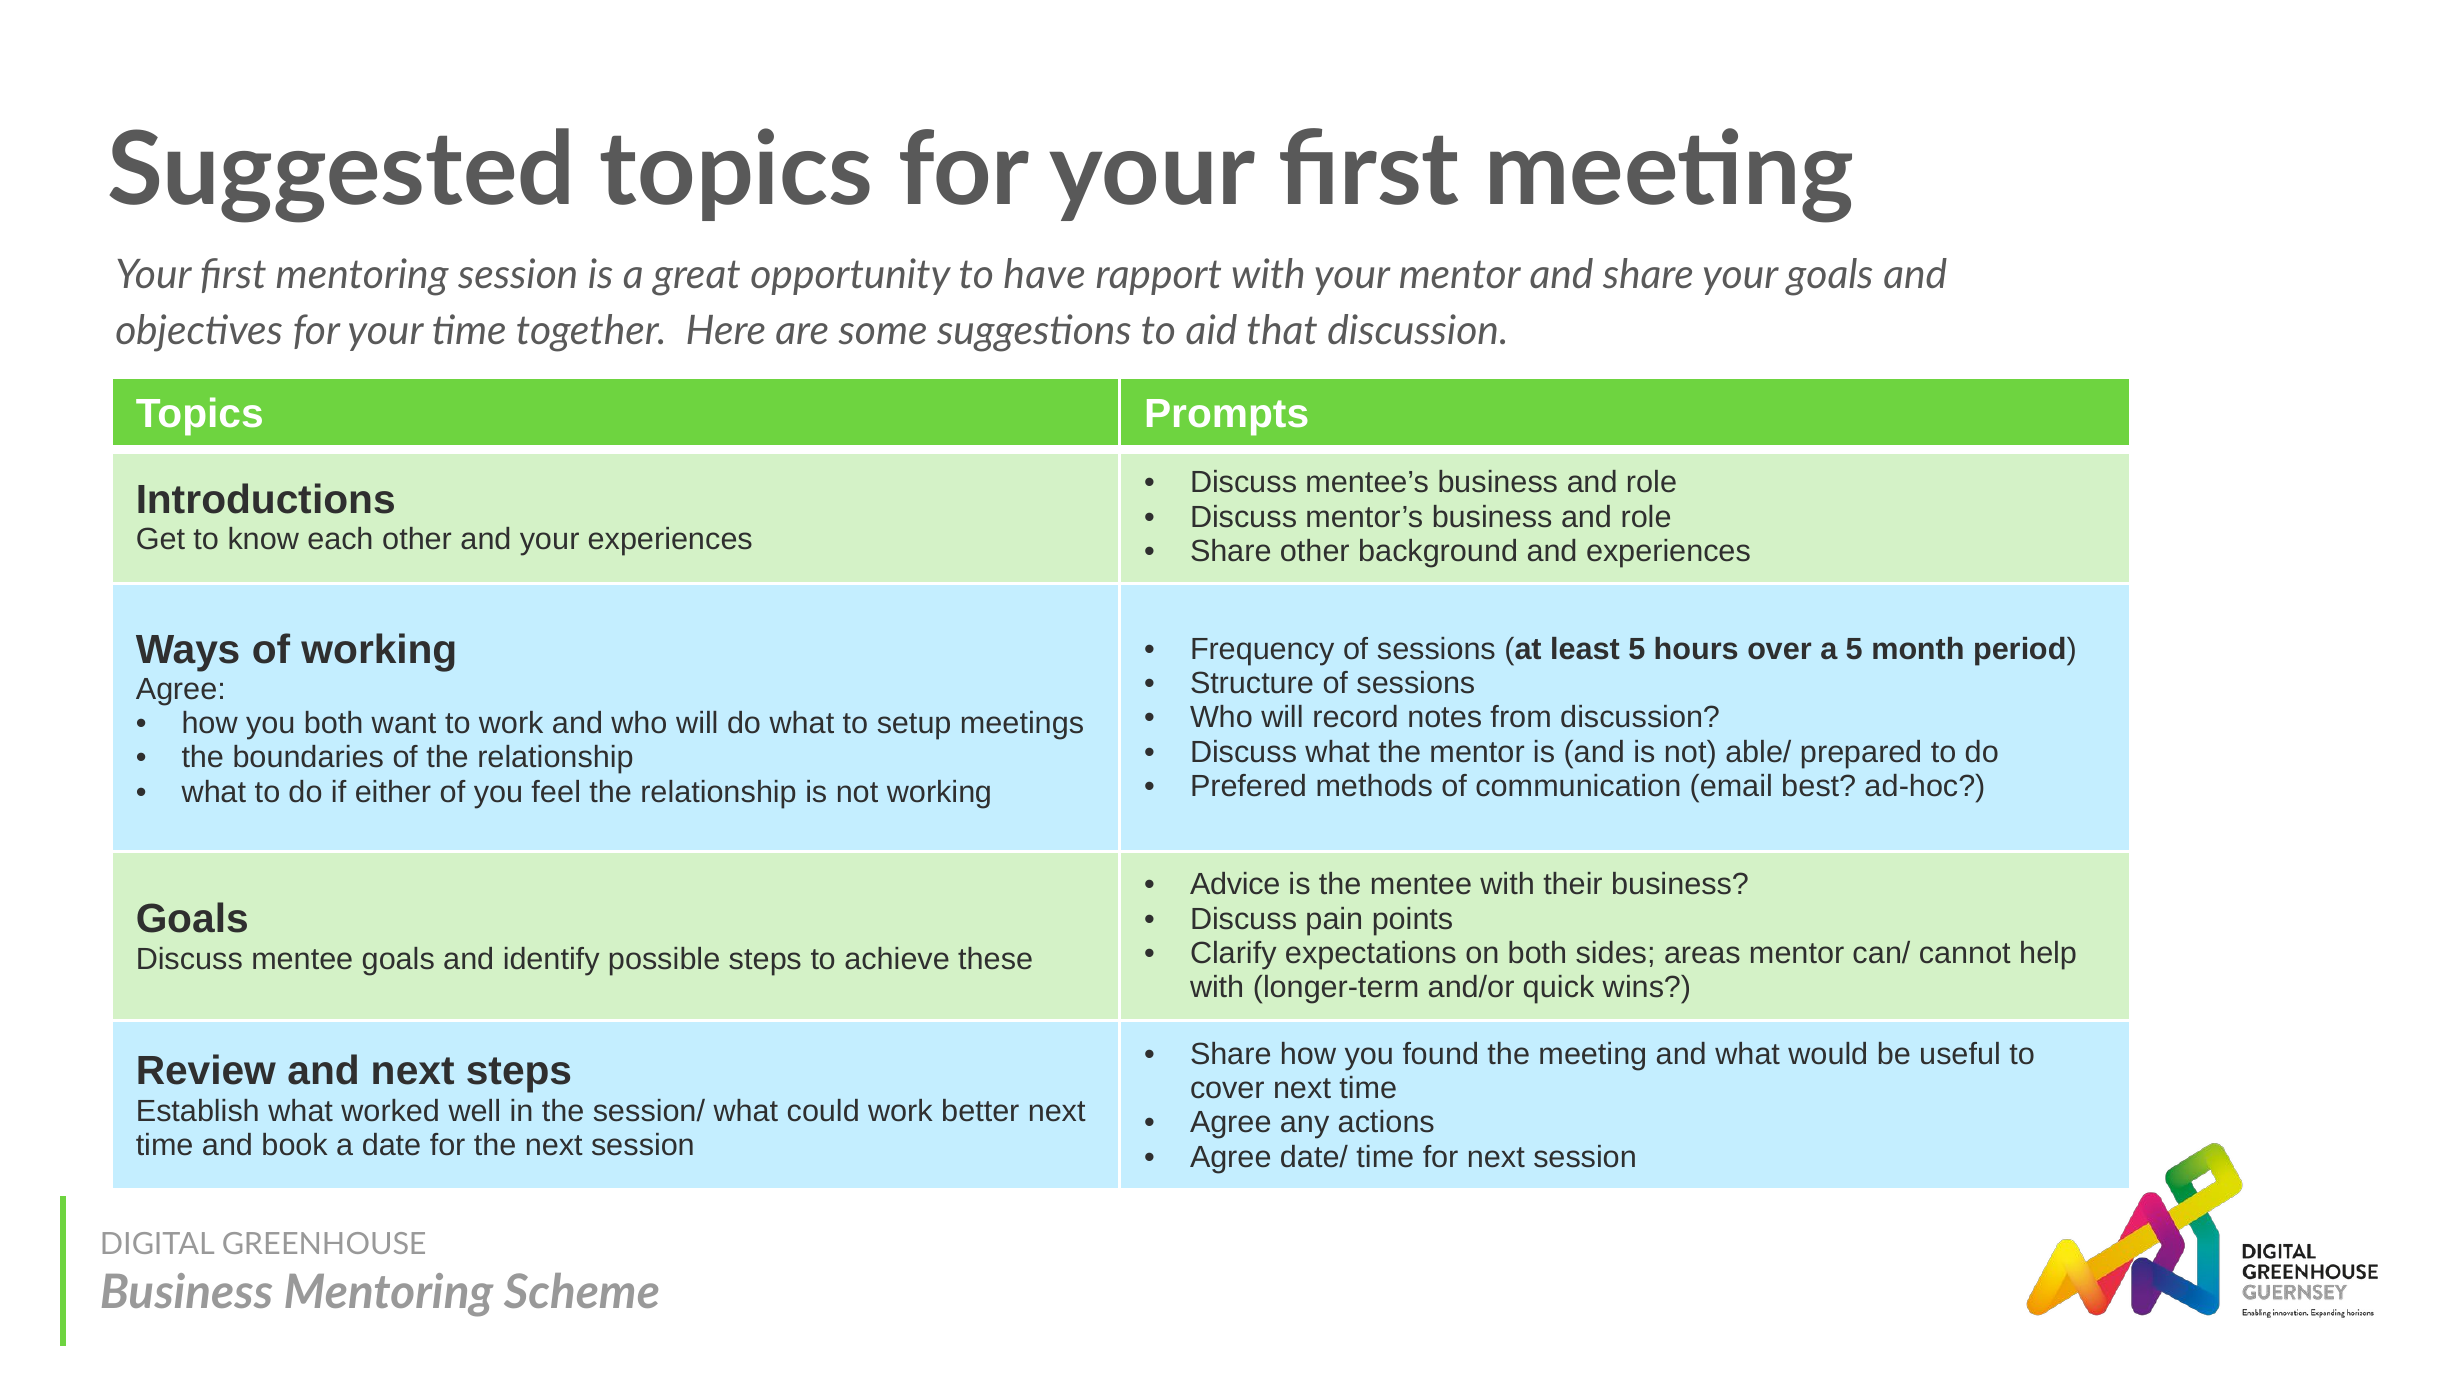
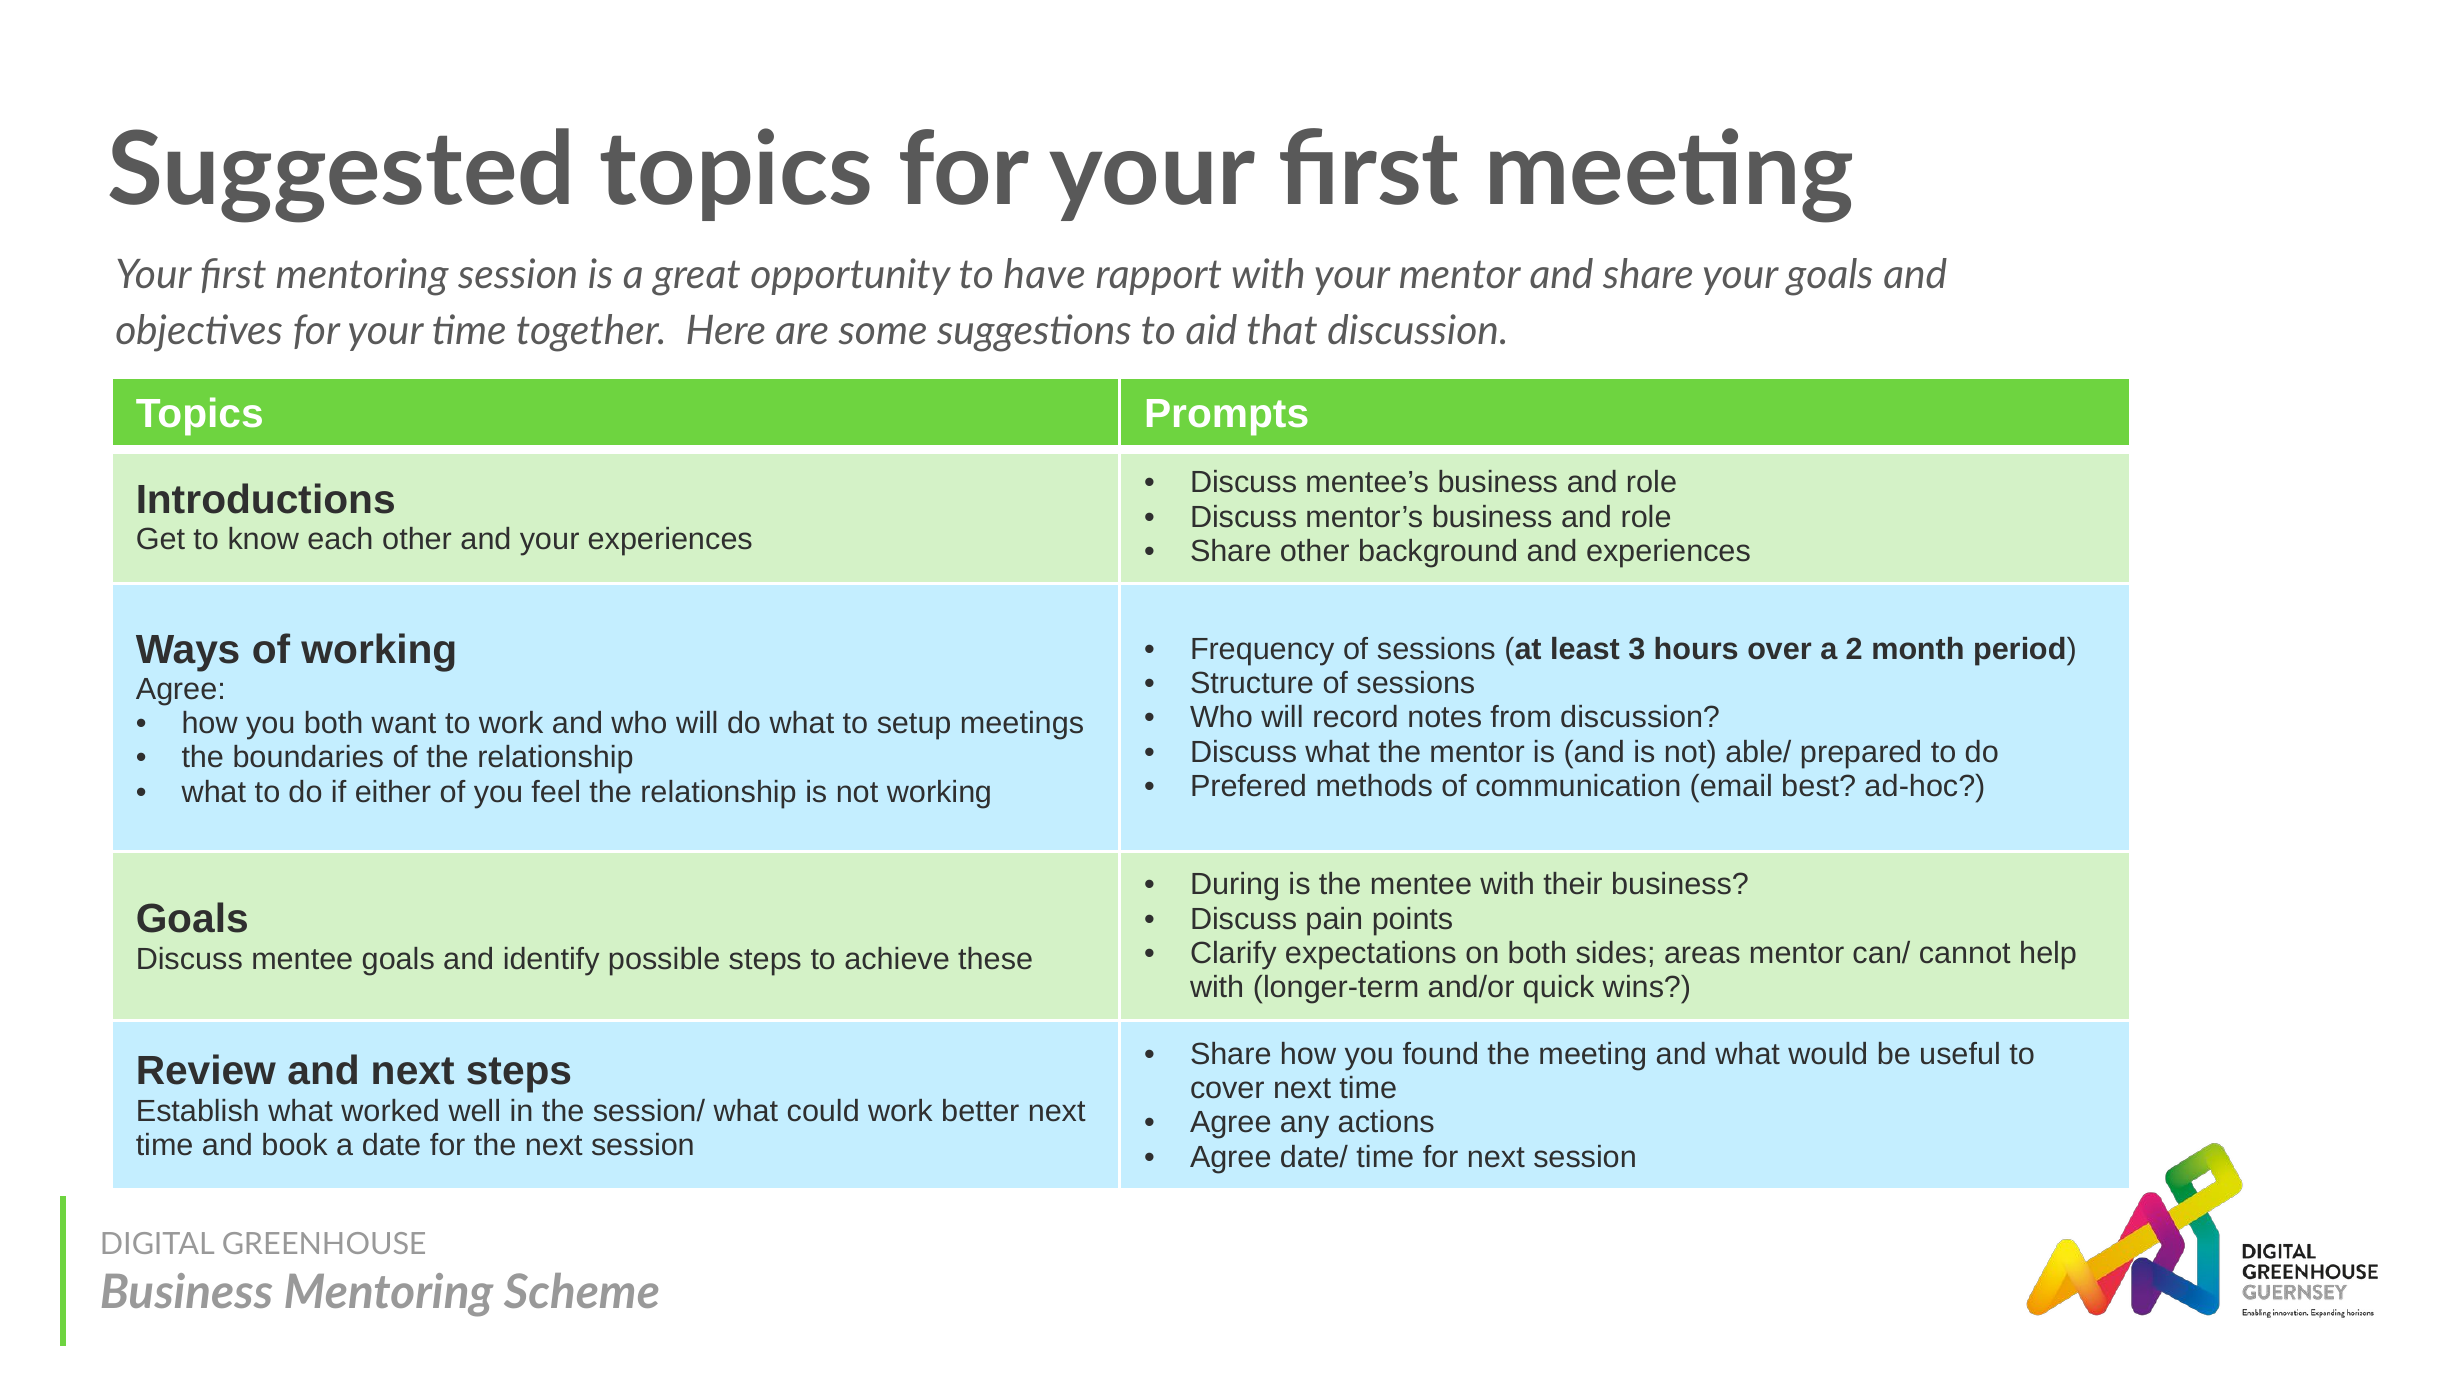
least 5: 5 -> 3 (1637, 649)
a 5: 5 -> 2 (1854, 649)
Advice: Advice -> During (1235, 885)
